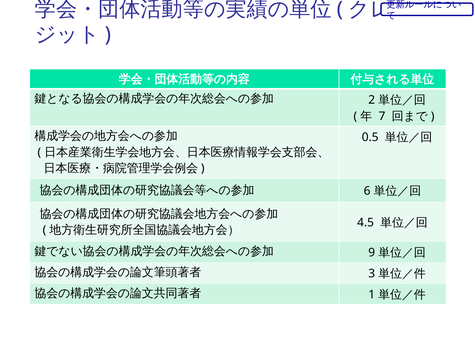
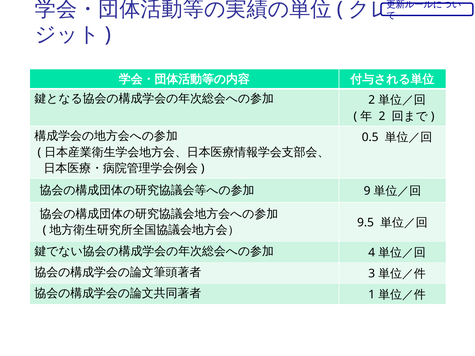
7: 7 -> 2 (382, 116)
6: 6 -> 9 (367, 191)
4.5: 4.5 -> 9.5 (366, 223)
9: 9 -> 4 (372, 253)
